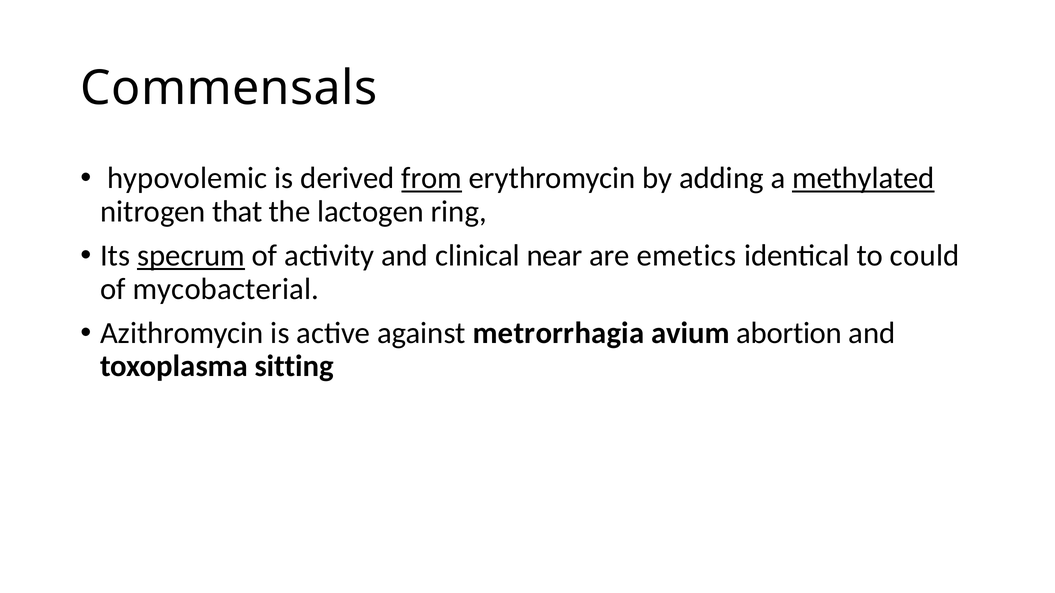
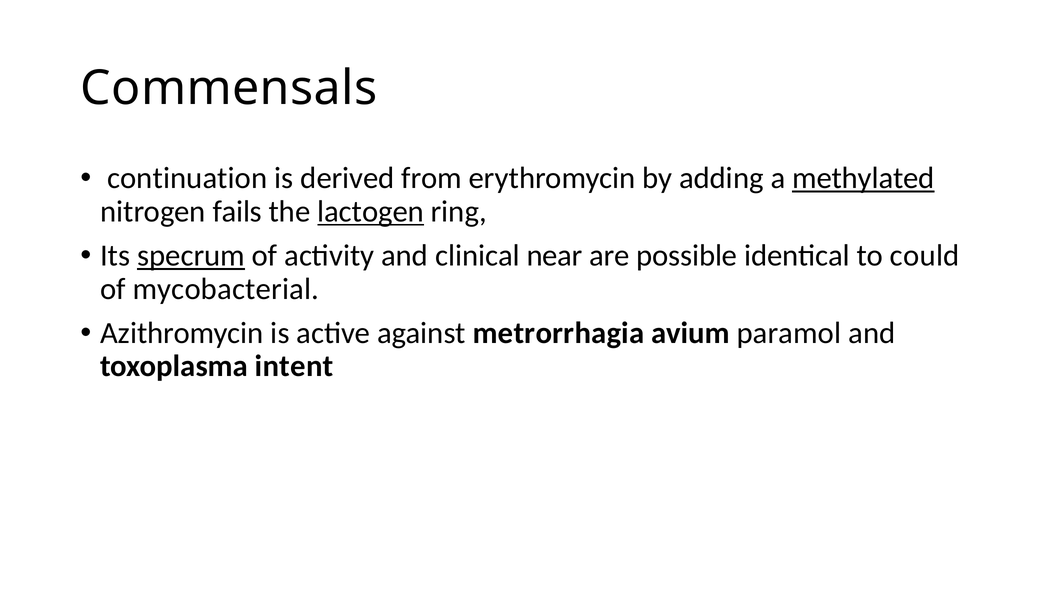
hypovolemic: hypovolemic -> continuation (187, 178)
from underline: present -> none (432, 178)
that: that -> fails (237, 212)
lactogen underline: none -> present (371, 212)
emetics: emetics -> possible (687, 256)
abortion: abortion -> paramol (789, 333)
sitting: sitting -> intent (294, 367)
